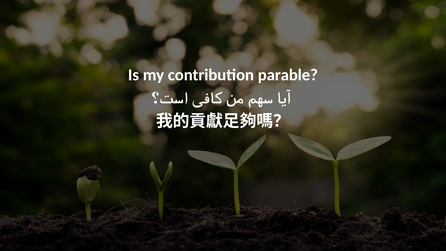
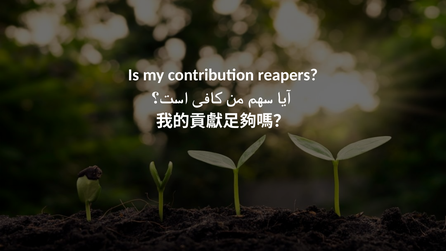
parable: parable -> reapers (288, 75)
